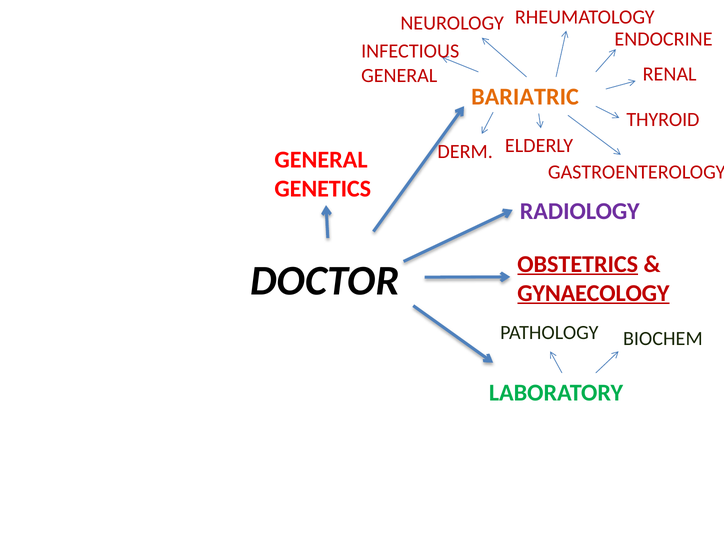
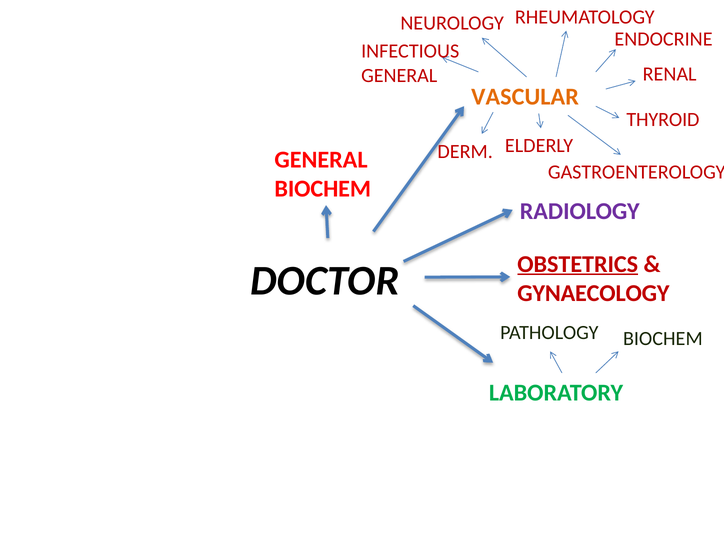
BARIATRIC: BARIATRIC -> VASCULAR (525, 97)
GENETICS: GENETICS -> BIOCHEM (323, 189)
GYNAECOLOGY underline: present -> none (593, 293)
